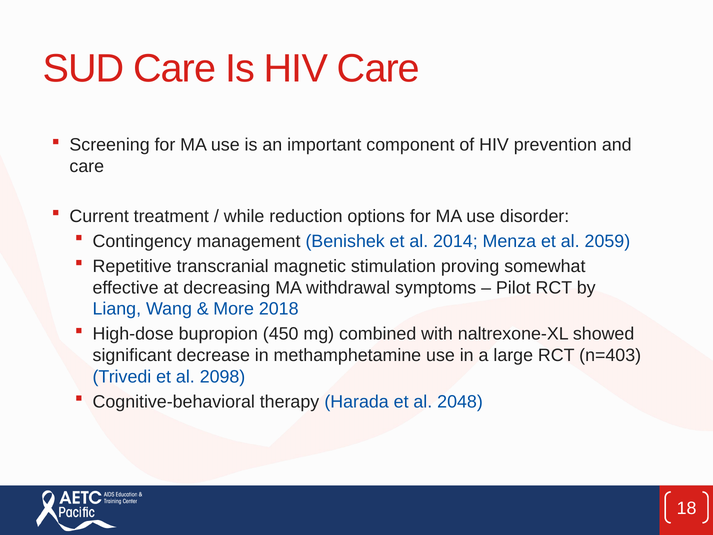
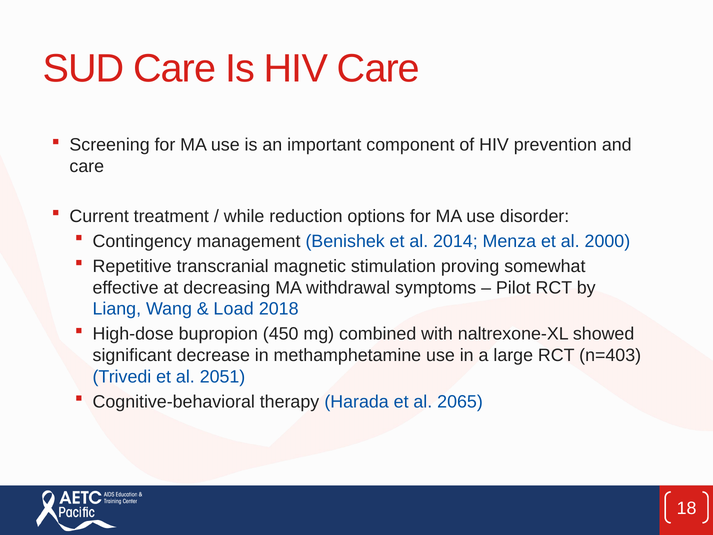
2059: 2059 -> 2000 (607, 241)
More: More -> Load (234, 309)
2098: 2098 -> 2051 (223, 377)
2048: 2048 -> 2065 (460, 402)
